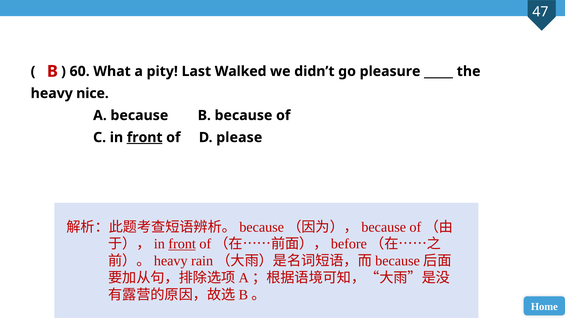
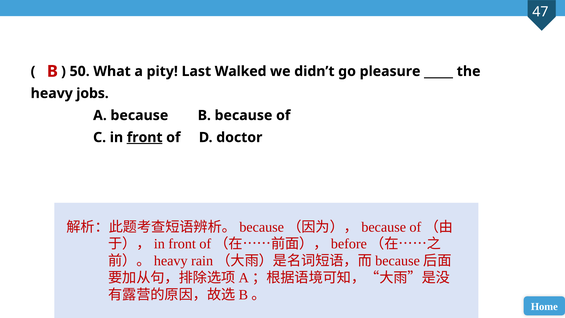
60: 60 -> 50 (80, 71)
nice: nice -> jobs (92, 93)
please: please -> doctor (239, 137)
front underline: present -> none (182, 244)
